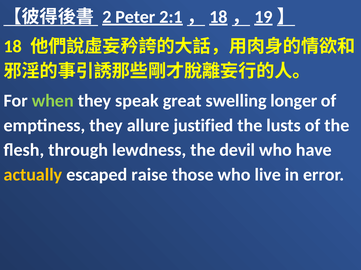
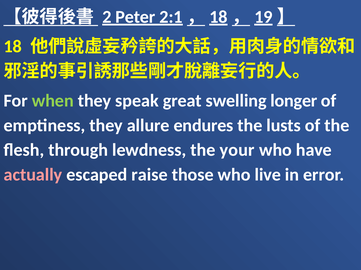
justified: justified -> endures (203, 126)
devil: devil -> your (237, 150)
actually colour: yellow -> pink (33, 175)
